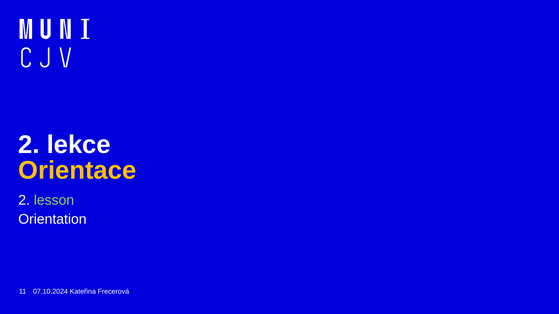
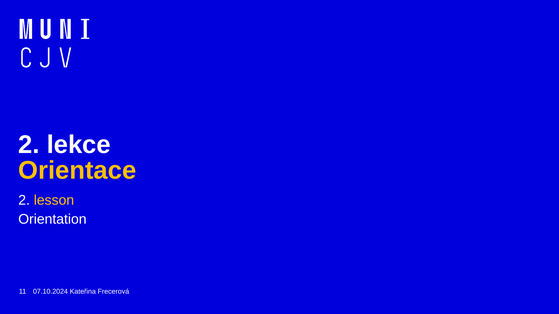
lesson colour: light green -> yellow (54, 200)
